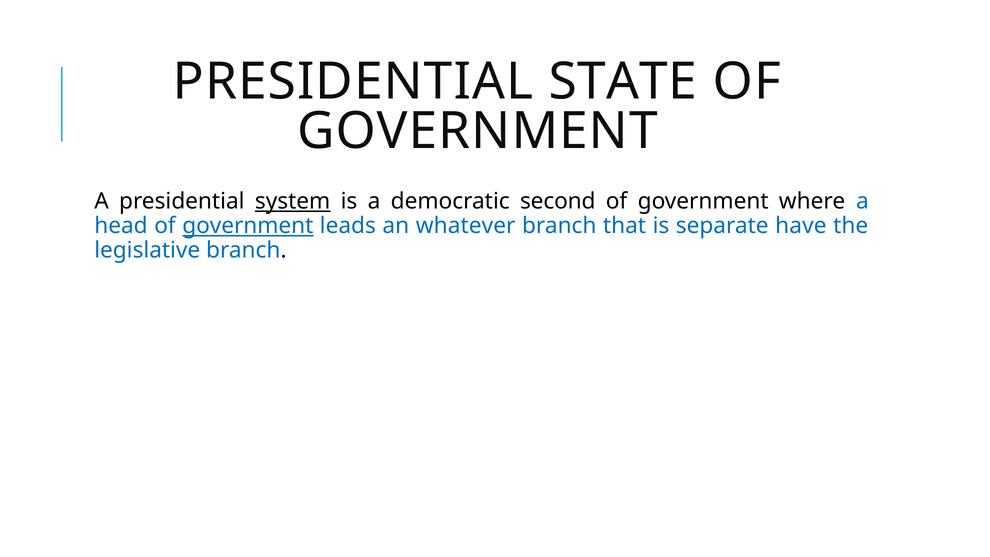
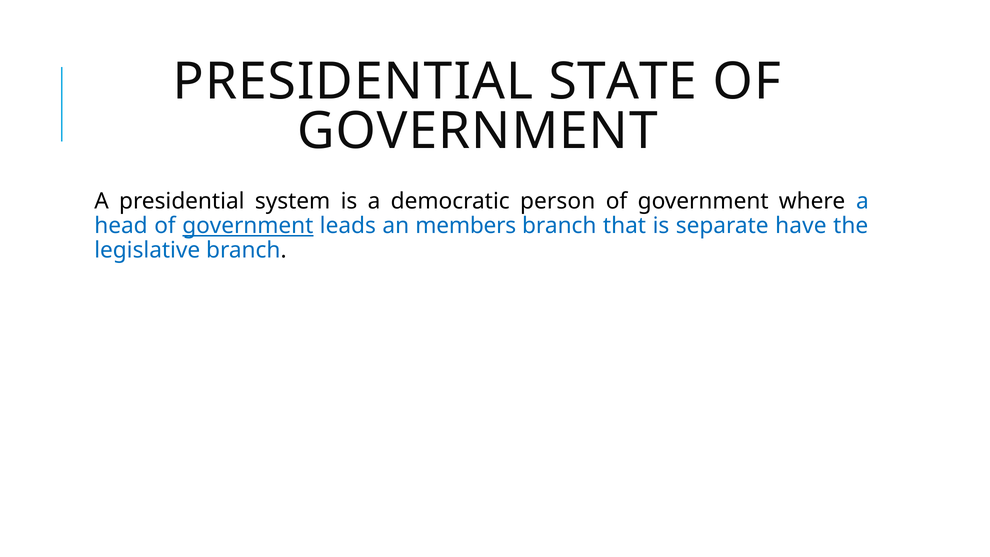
system underline: present -> none (293, 201)
second: second -> person (558, 201)
whatever: whatever -> members (466, 226)
